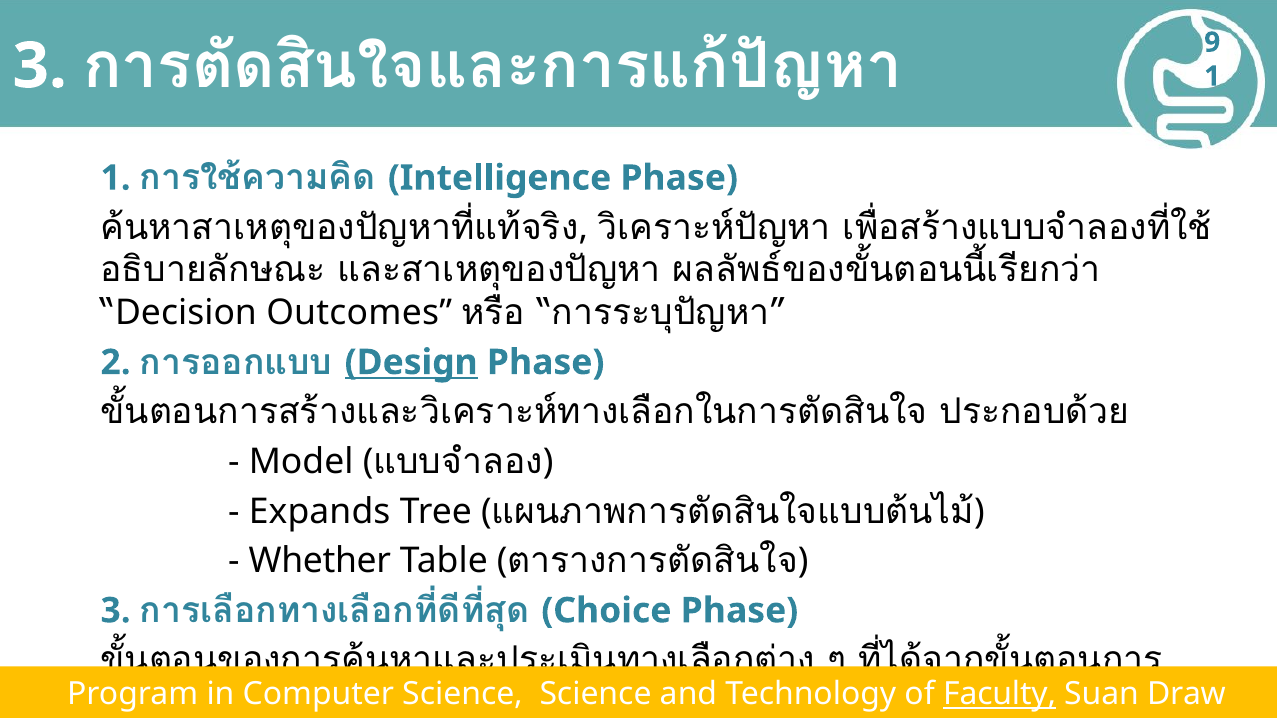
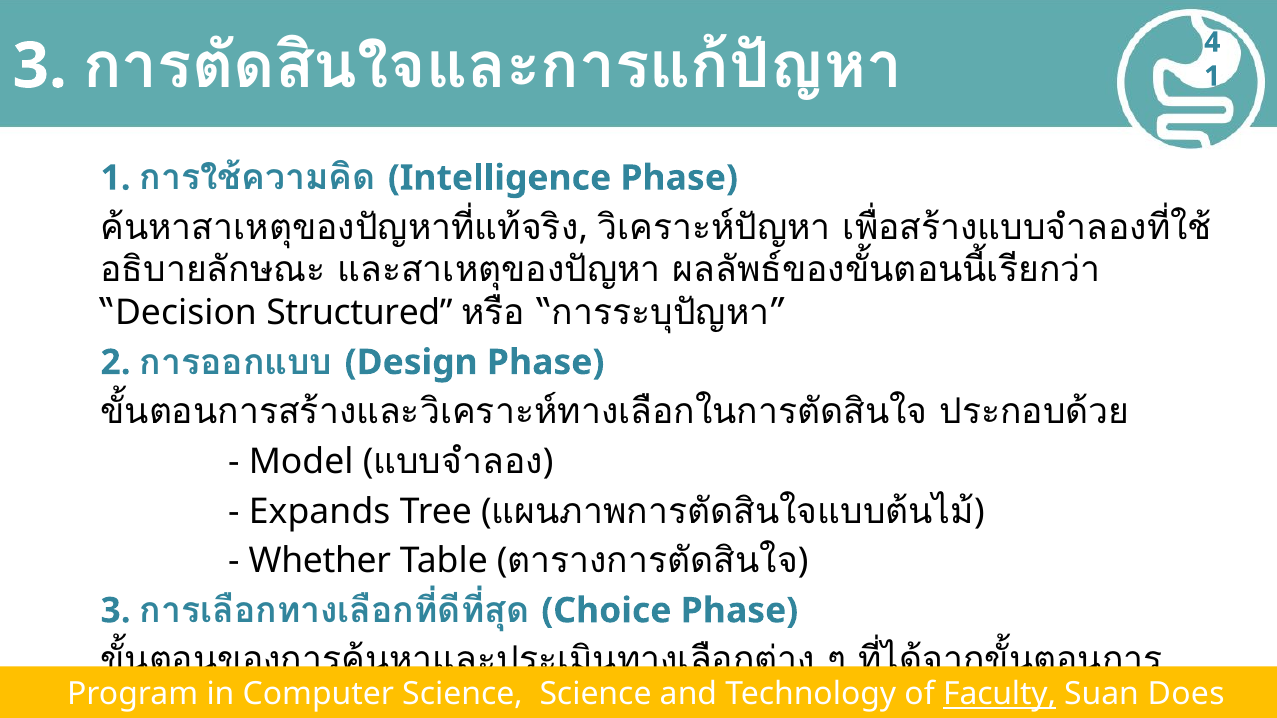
9: 9 -> 4 (1212, 42)
Outcomes: Outcomes -> Structured (359, 313)
Design underline: present -> none (411, 363)
Draw: Draw -> Does (1186, 694)
